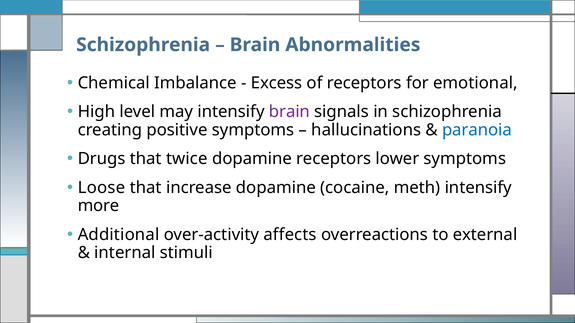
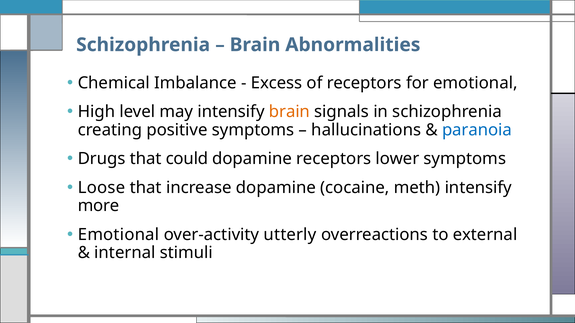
brain colour: purple -> orange (289, 112)
twice: twice -> could (187, 159)
Additional: Additional -> Emotional (119, 235)
affects: affects -> utterly (290, 235)
